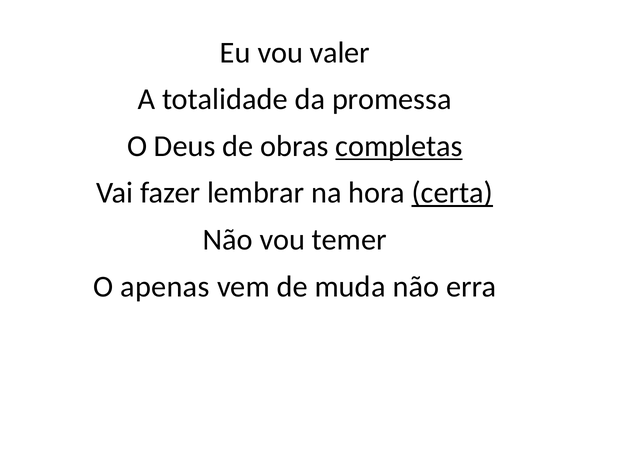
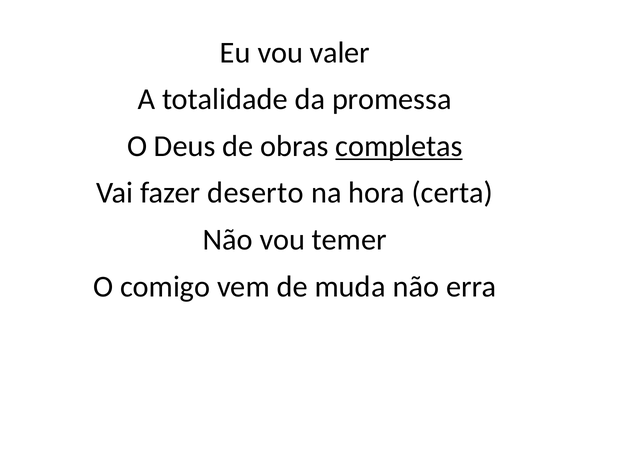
lembrar: lembrar -> deserto (256, 193)
certa underline: present -> none (452, 193)
apenas: apenas -> comigo (165, 287)
